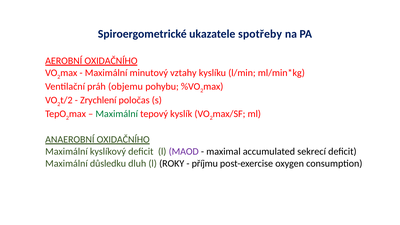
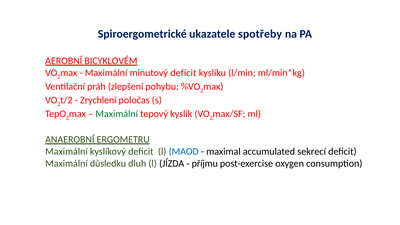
AEROBNÍ OXIDAČNÍHO: OXIDAČNÍHO -> BICYKLOVÉM (111, 61)
minutový vztahy: vztahy -> deficit (183, 73)
objemu: objemu -> zlepšení (126, 87)
ANAEROBNÍ OXIDAČNÍHO: OXIDAČNÍHO -> ERGOMETRU (123, 140)
MAOD colour: purple -> blue (184, 152)
ROKY: ROKY -> JÍZDA (172, 164)
